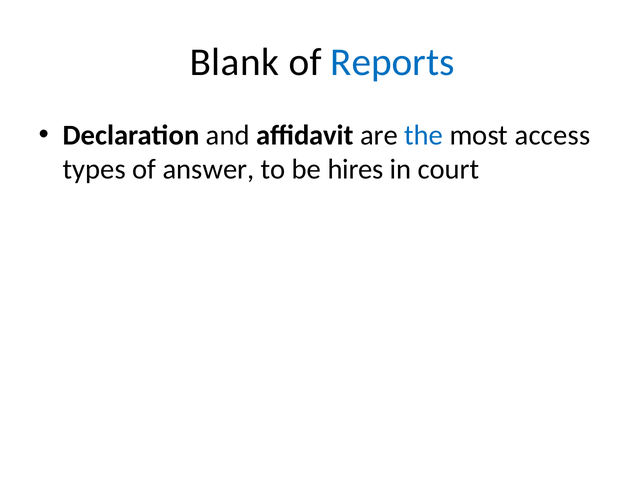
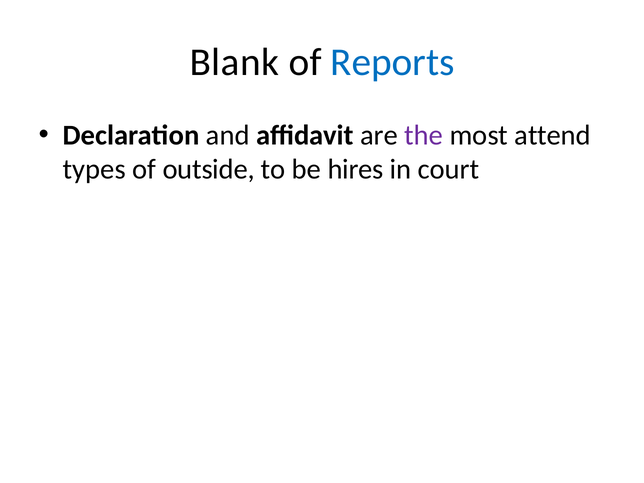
the colour: blue -> purple (424, 135)
access: access -> attend (553, 135)
answer: answer -> outside (209, 170)
